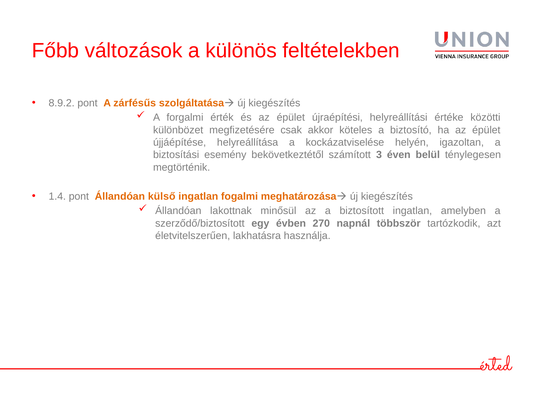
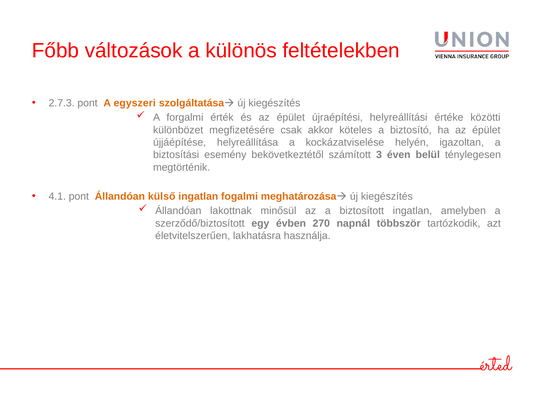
8.9.2: 8.9.2 -> 2.7.3 (62, 103)
zárfésűs: zárfésűs -> egyszeri (135, 103)
1.4: 1.4 -> 4.1 (57, 196)
